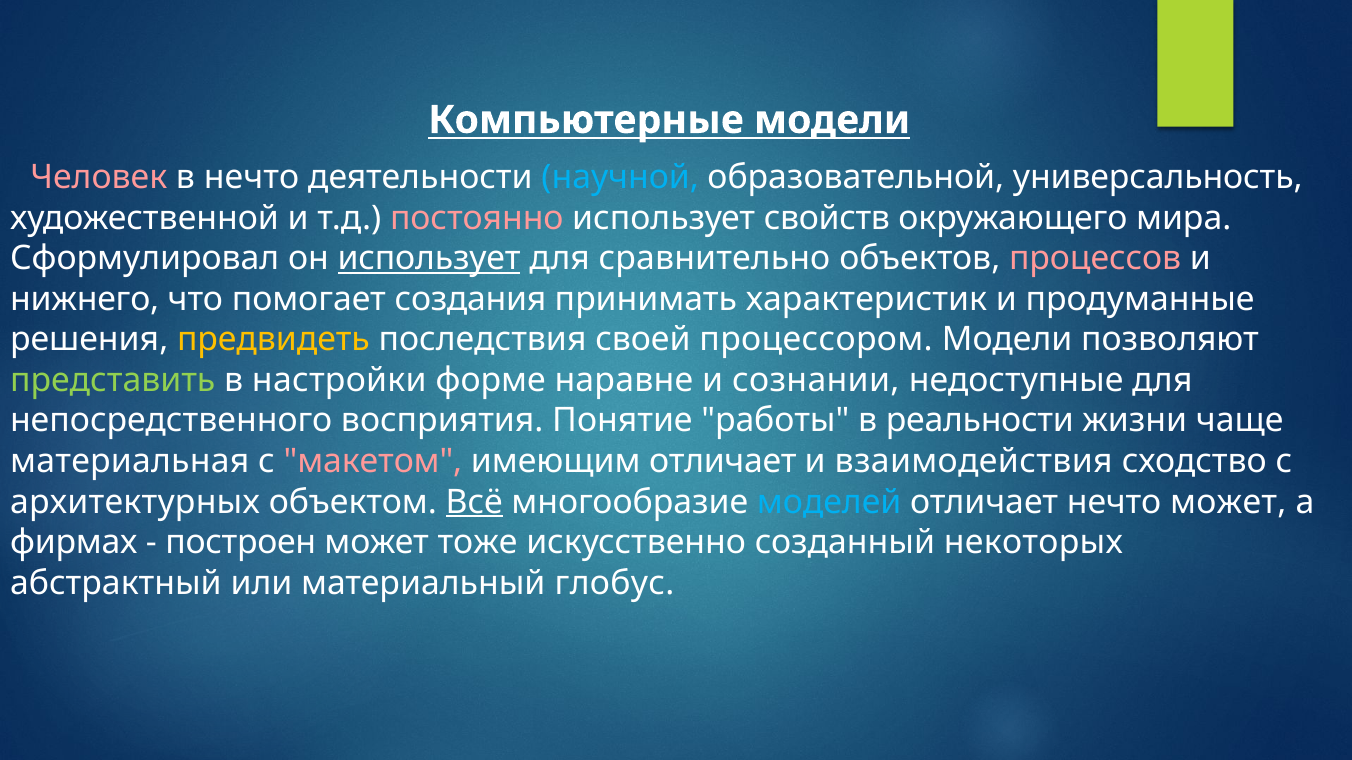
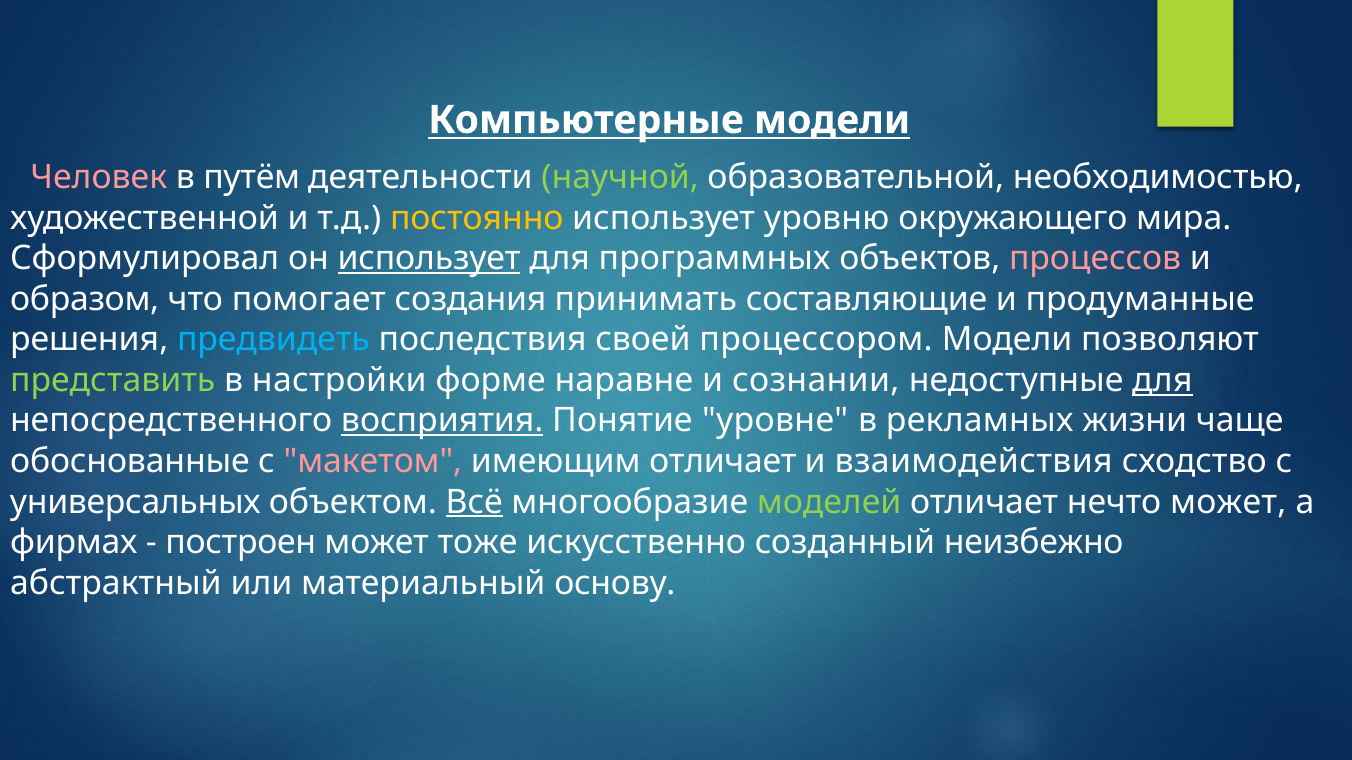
в нечто: нечто -> путём (252, 178)
научной colour: light blue -> light green (620, 178)
универсальность: универсальность -> необходимостью (1158, 178)
постоянно colour: pink -> yellow (477, 218)
свойств: свойств -> уровню (827, 218)
сравнительно: сравнительно -> программных (715, 259)
нижнего: нижнего -> образом (85, 299)
характеристик: характеристик -> составляющие (867, 299)
предвидеть colour: yellow -> light blue (273, 340)
для underline: none -> present (1162, 381)
восприятия underline: none -> present (442, 421)
работы: работы -> уровне (775, 421)
реальности: реальности -> рекламных (980, 421)
материальная: материальная -> обоснованные (130, 462)
архитектурных: архитектурных -> универсальных (135, 502)
моделей colour: light blue -> light green (829, 502)
некоторых: некоторых -> неизбежно (1034, 543)
глобус: глобус -> основу (615, 583)
